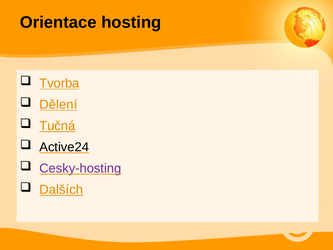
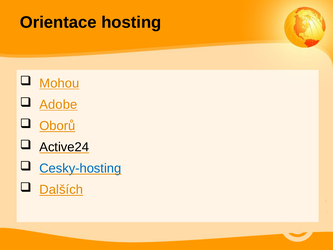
Tvorba: Tvorba -> Mohou (59, 83)
Dělení: Dělení -> Adobe (58, 104)
Tučná: Tučná -> Oborů (57, 126)
Cesky-hosting colour: purple -> blue (80, 168)
